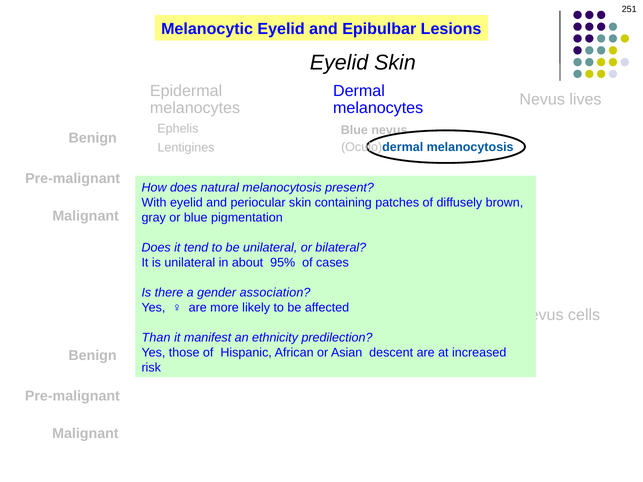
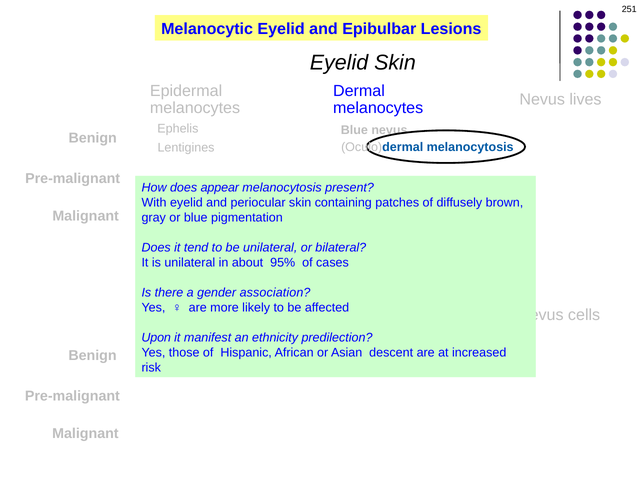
natural: natural -> appear (220, 187)
Than: Than -> Upon (156, 338)
